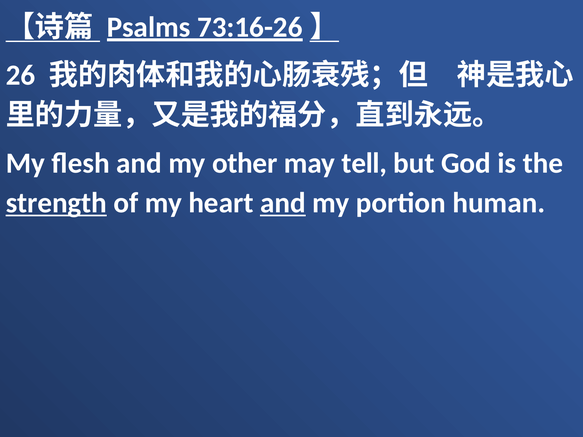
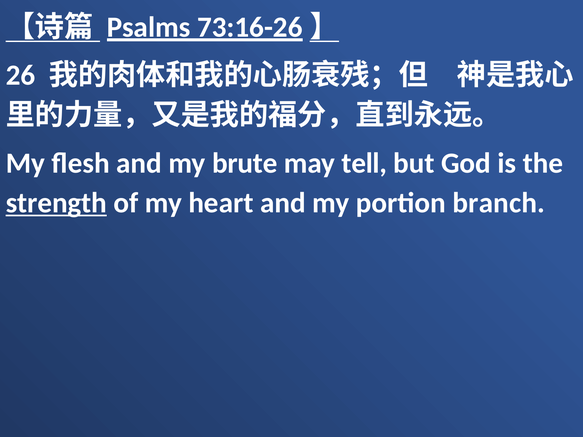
other: other -> brute (245, 163)
and underline: present -> none (283, 203)
human: human -> branch (499, 203)
